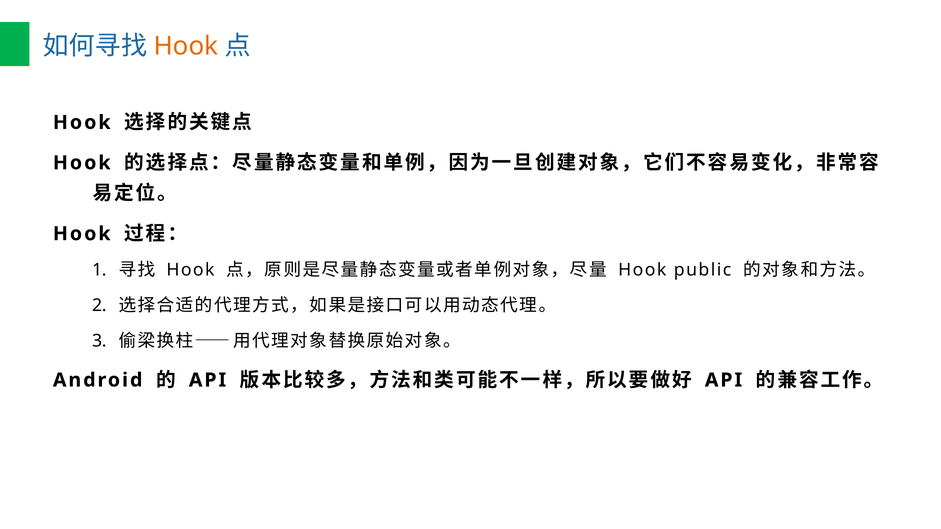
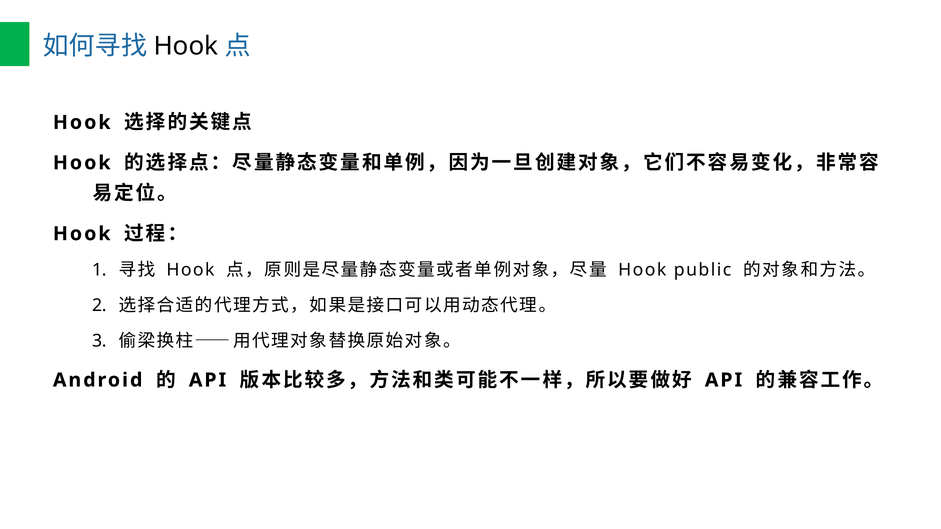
Hook colour: orange -> black (186, 46)
